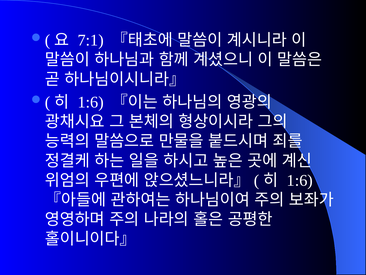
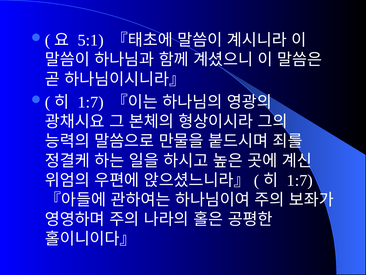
7:1: 7:1 -> 5:1 (91, 40)
1:6: 1:6 -> 1:7 (91, 102)
1:6: 1:6 -> 1:7 (300, 180)
